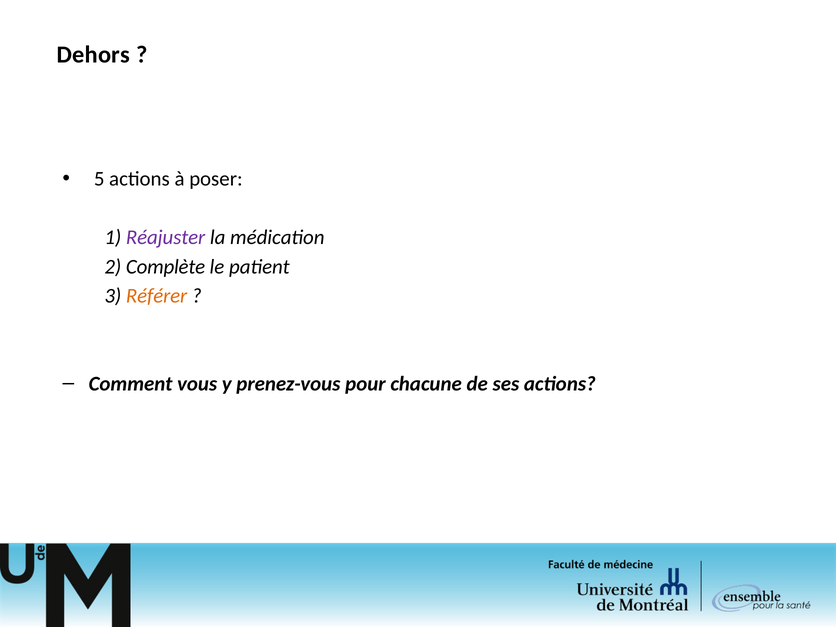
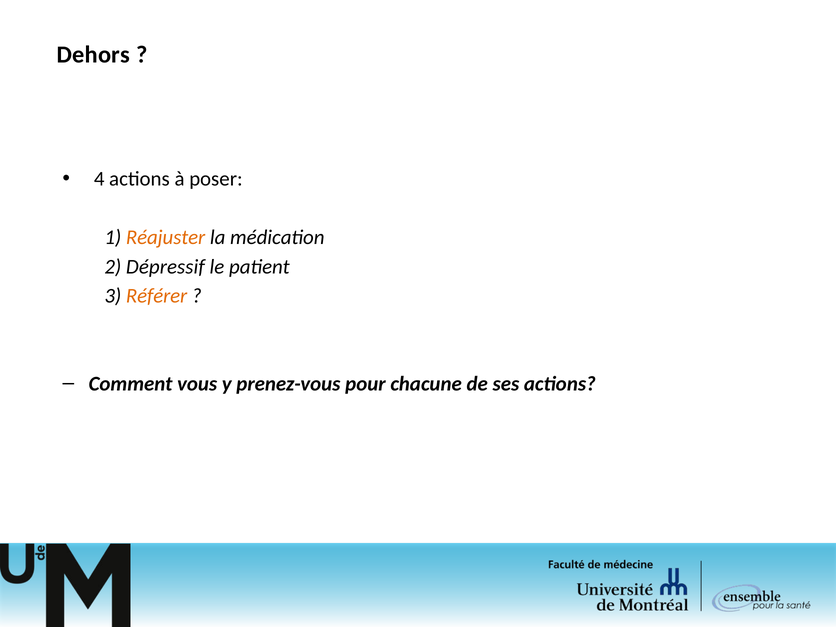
5: 5 -> 4 (99, 179)
Réajuster colour: purple -> orange (166, 237)
Complète: Complète -> Dépressif (165, 267)
